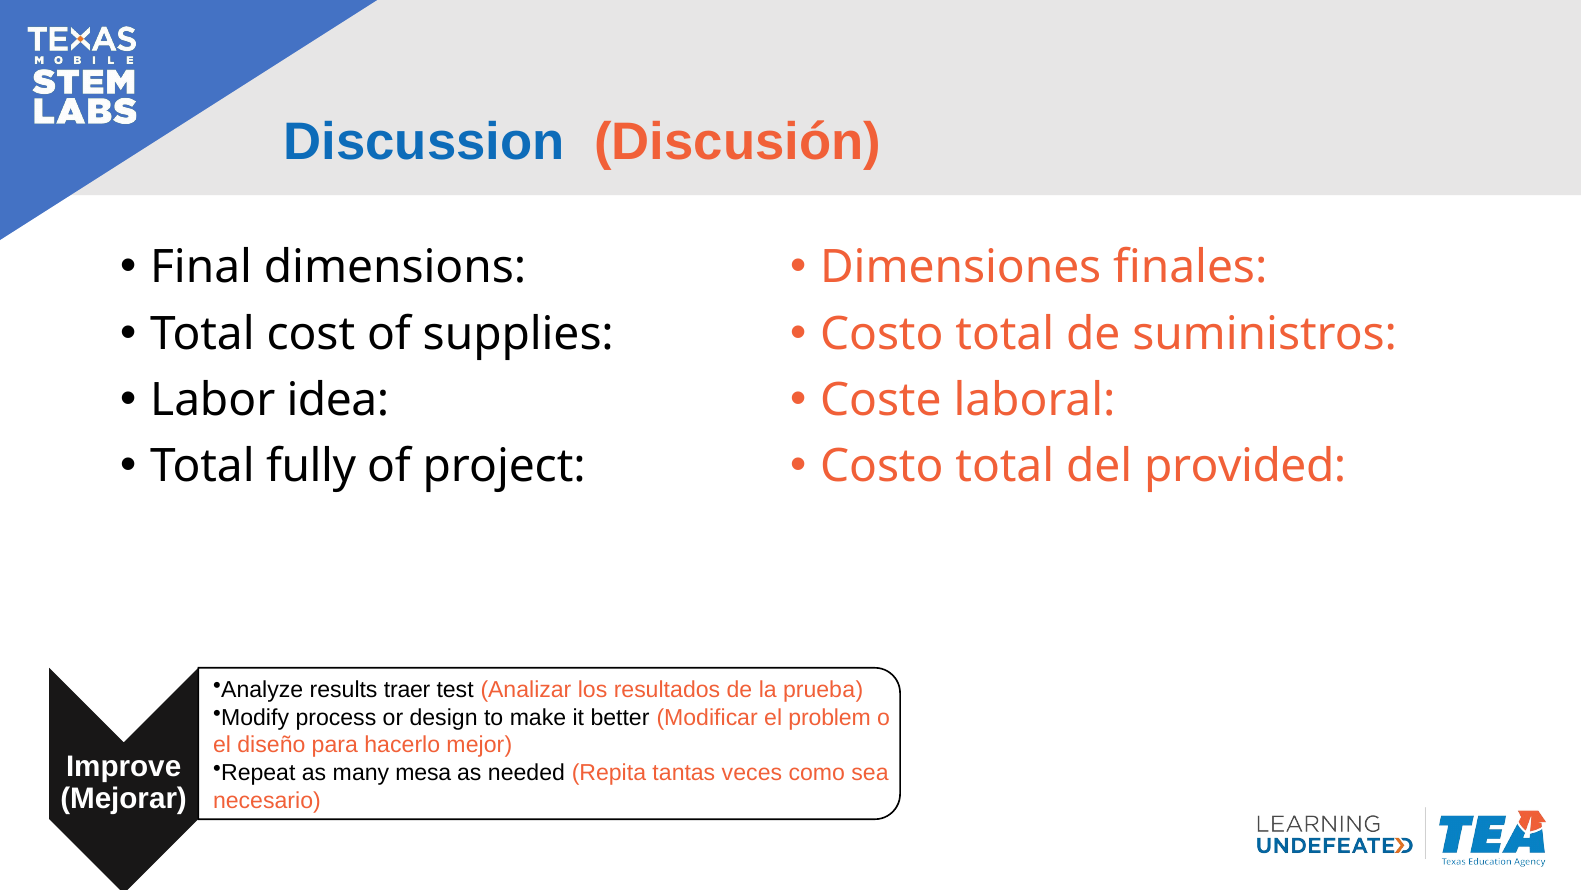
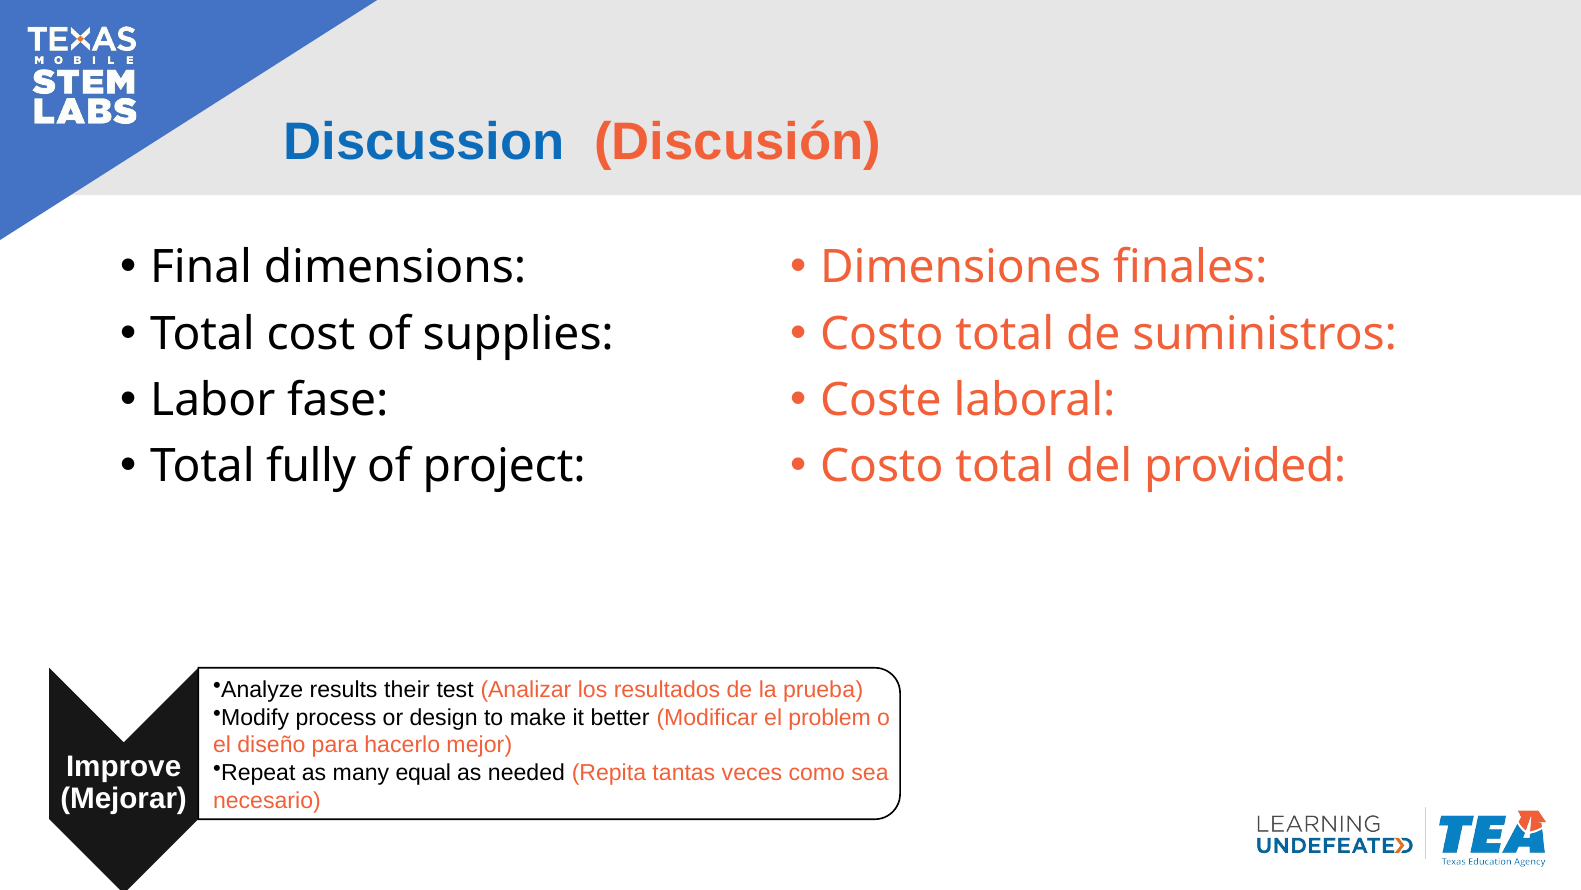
idea: idea -> fase (338, 400)
traer: traer -> their (407, 689)
mesa: mesa -> equal (423, 772)
